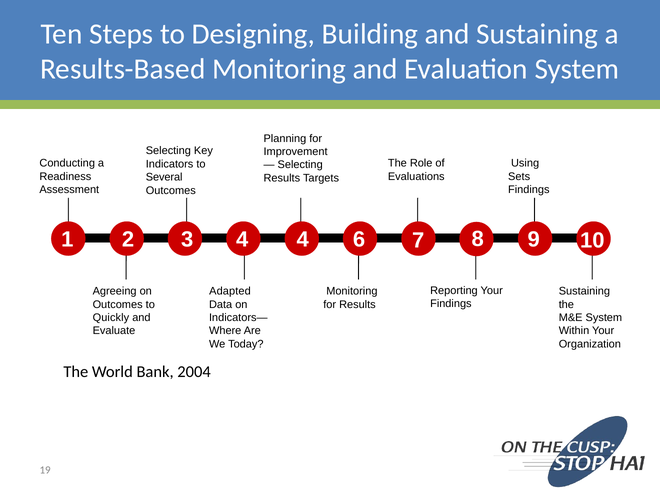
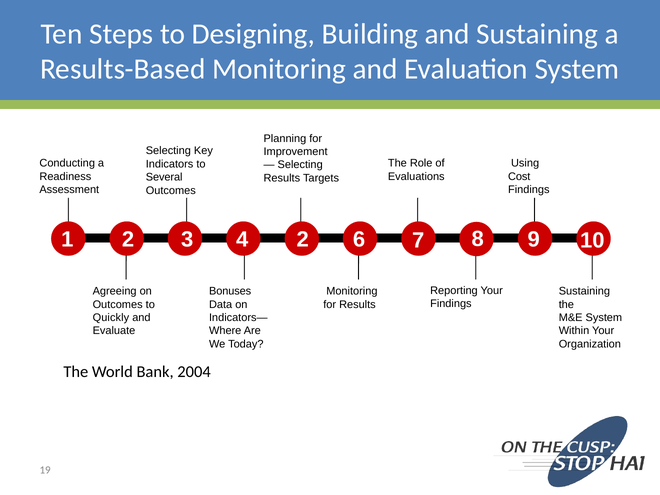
Sets: Sets -> Cost (519, 176)
4 4: 4 -> 2 (303, 239)
Adapted: Adapted -> Bonuses (230, 291)
